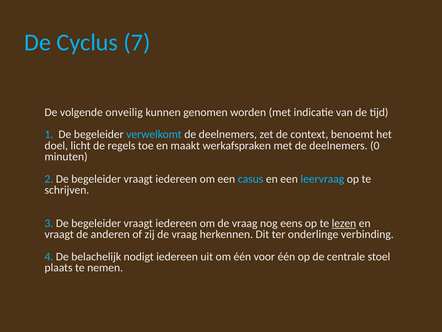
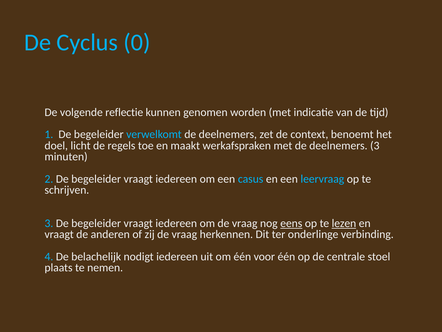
7: 7 -> 0 (137, 43)
onveilig: onveilig -> reflectie (124, 112)
deelnemers 0: 0 -> 3 (375, 145)
eens underline: none -> present (291, 223)
